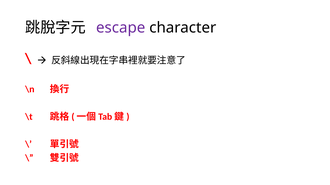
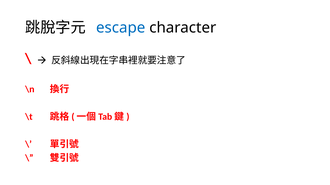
escape colour: purple -> blue (121, 28)
